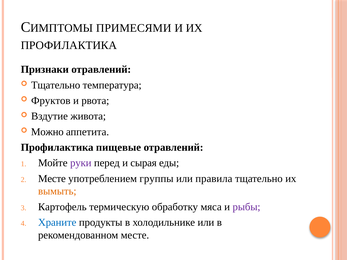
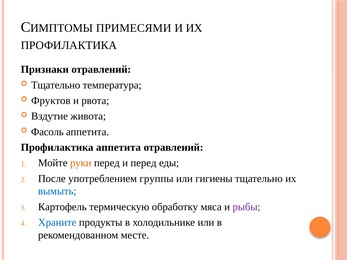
Можно: Можно -> Фасоль (47, 132)
Профилактика пищевые: пищевые -> аппетита (118, 148)
руки colour: purple -> orange (81, 163)
и сырая: сырая -> перед (143, 163)
Месте: Месте -> После (52, 179)
правила: правила -> гигиены (214, 179)
вымыть colour: orange -> blue (57, 191)
